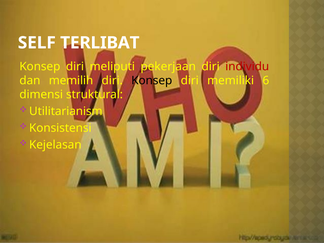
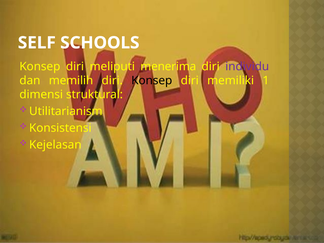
TERLIBAT: TERLIBAT -> SCHOOLS (100, 43)
pekerjaan: pekerjaan -> menerima (168, 66)
individu colour: red -> purple (247, 66)
6: 6 -> 1 (266, 80)
